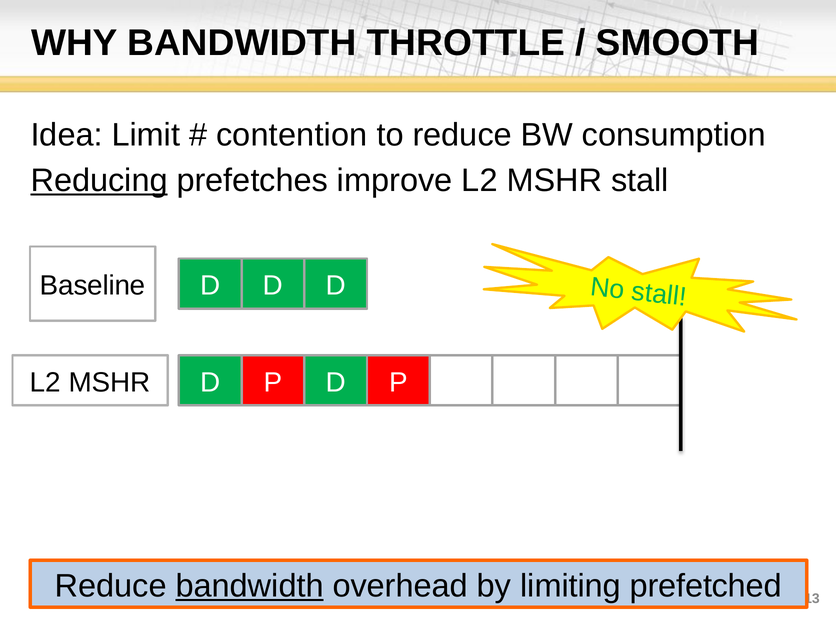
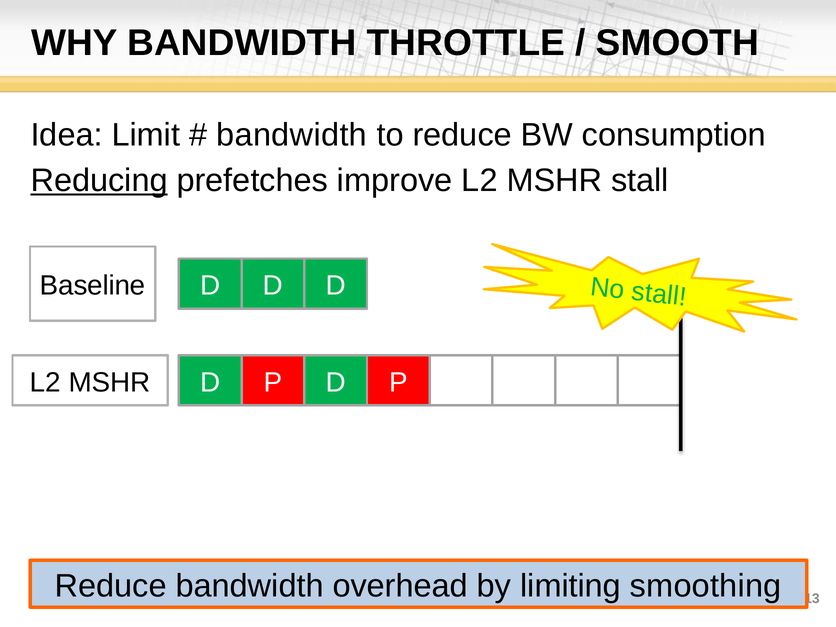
contention: contention -> bandwidth (292, 135)
bandwidth underline: present -> none (250, 586)
prefetched: prefetched -> smoothing (706, 586)
